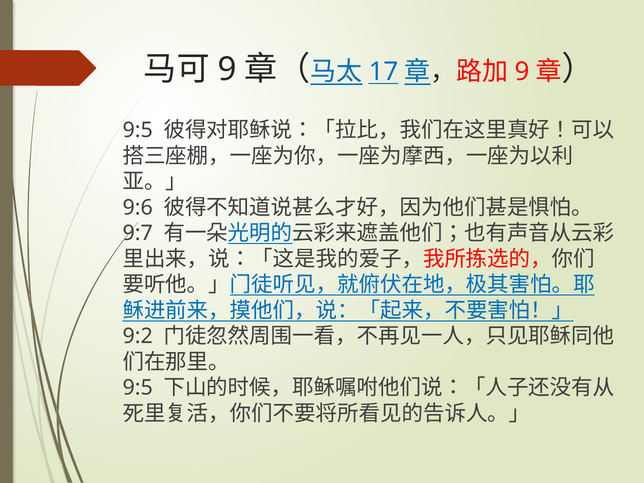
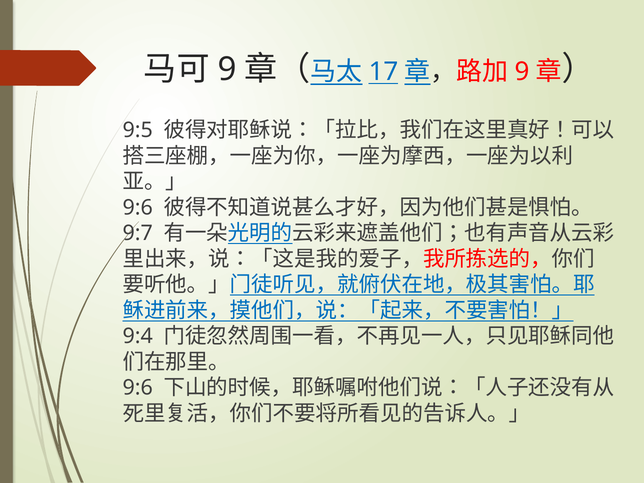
9:2: 9:2 -> 9:4 (138, 336)
9:5: 9:5 -> 9:6 (138, 388)
